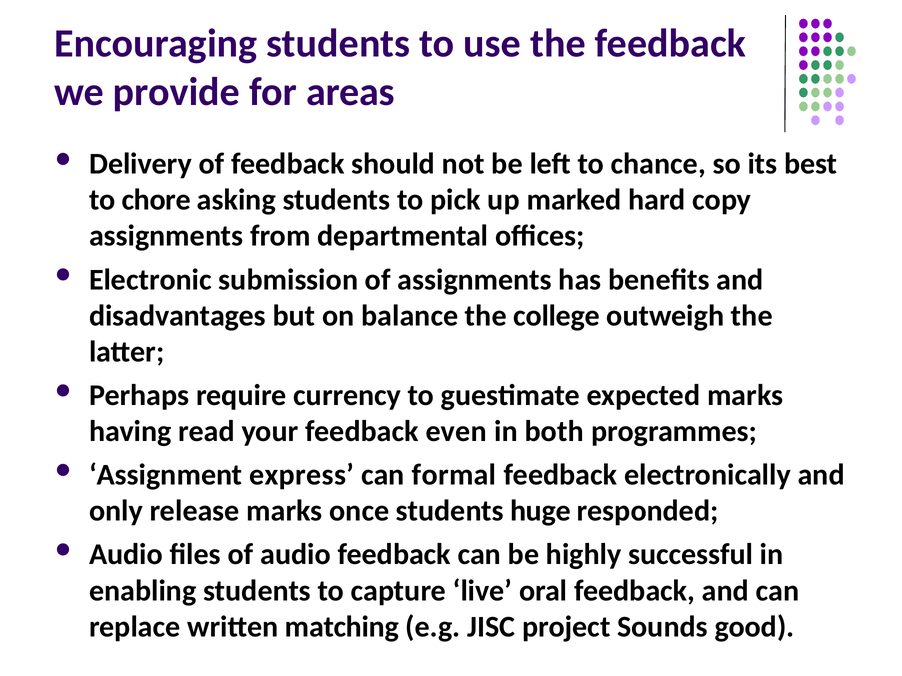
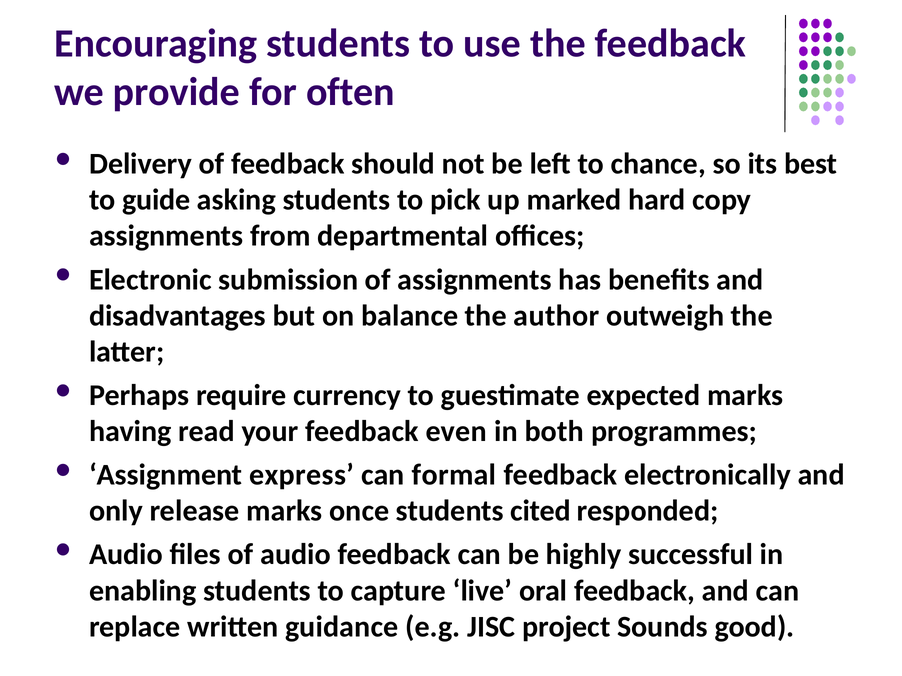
areas: areas -> often (350, 92)
chore: chore -> guide (156, 200)
college: college -> author (556, 316)
huge: huge -> cited (540, 511)
matching: matching -> guidance (342, 627)
